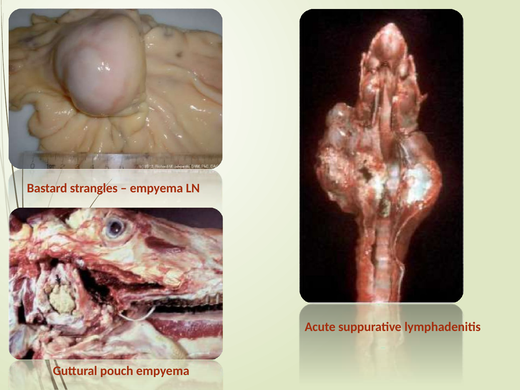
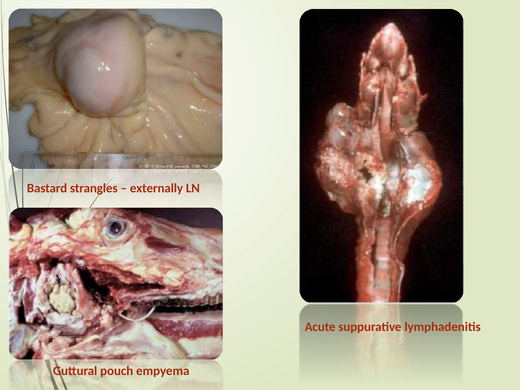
empyema: empyema -> externally (156, 188)
